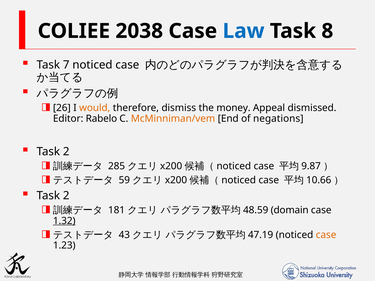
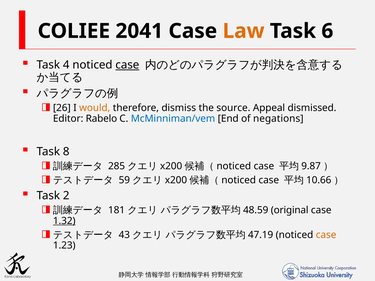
2038: 2038 -> 2041 (139, 31)
Law colour: blue -> orange (244, 31)
8: 8 -> 6 (327, 31)
7: 7 -> 4 (66, 65)
case underline: none -> present (127, 65)
money: money -> source (233, 108)
McMinniman/vem colour: orange -> blue (173, 119)
2: 2 -> 8 (66, 152)
domain: domain -> original (290, 210)
